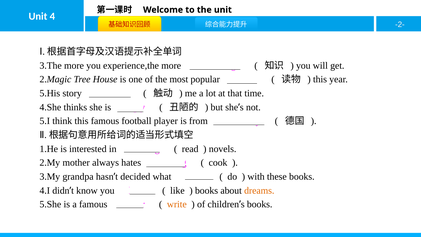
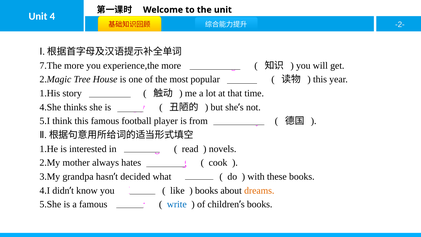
3.The: 3.The -> 7.The (51, 65)
5.His: 5.His -> 1.His (50, 93)
write colour: orange -> blue (177, 204)
